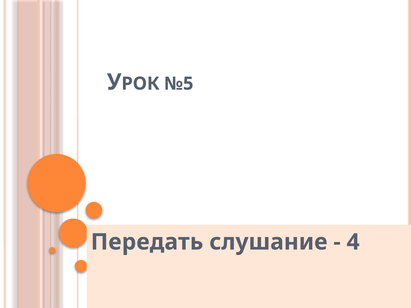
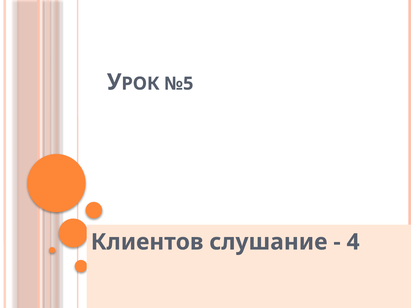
Передать: Передать -> Клиентов (147, 242)
